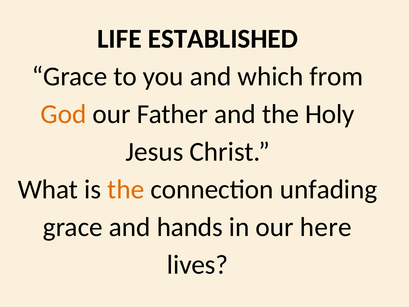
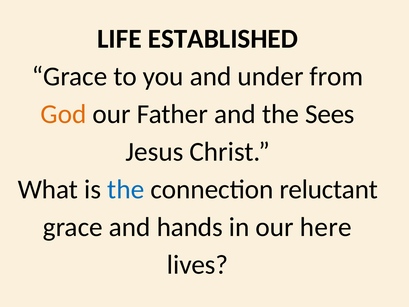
which: which -> under (271, 76)
Holy: Holy -> Sees (330, 114)
the colour: orange -> blue (126, 189)
unfading: unfading -> reluctant (329, 189)
